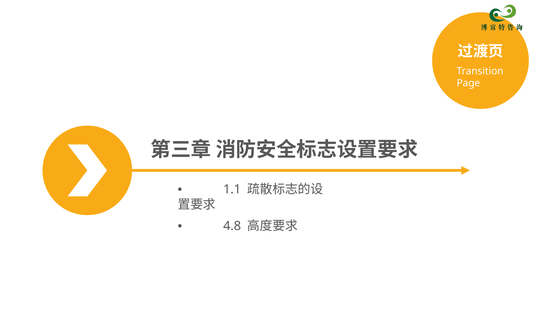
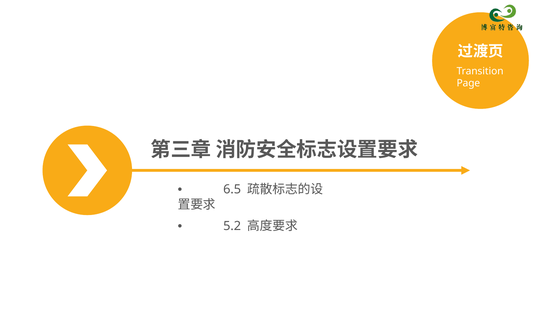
1.1: 1.1 -> 6.5 (232, 190)
4.8: 4.8 -> 5.2 (232, 226)
